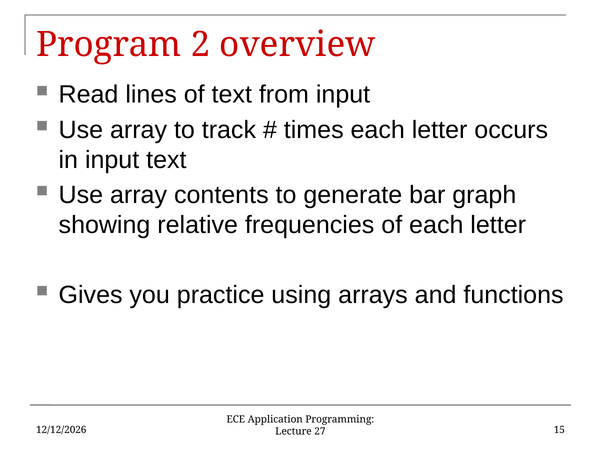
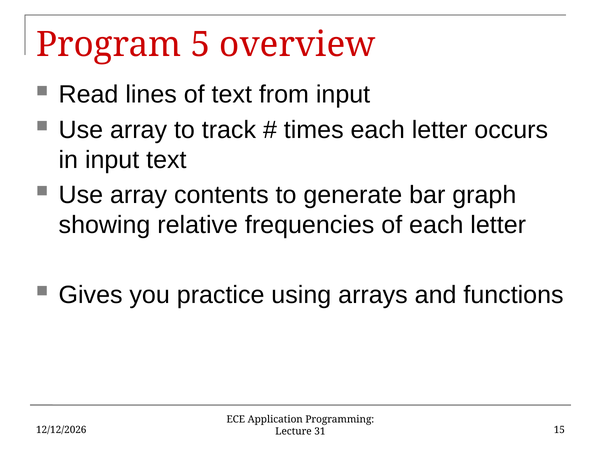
2: 2 -> 5 (200, 45)
27: 27 -> 31 (320, 432)
